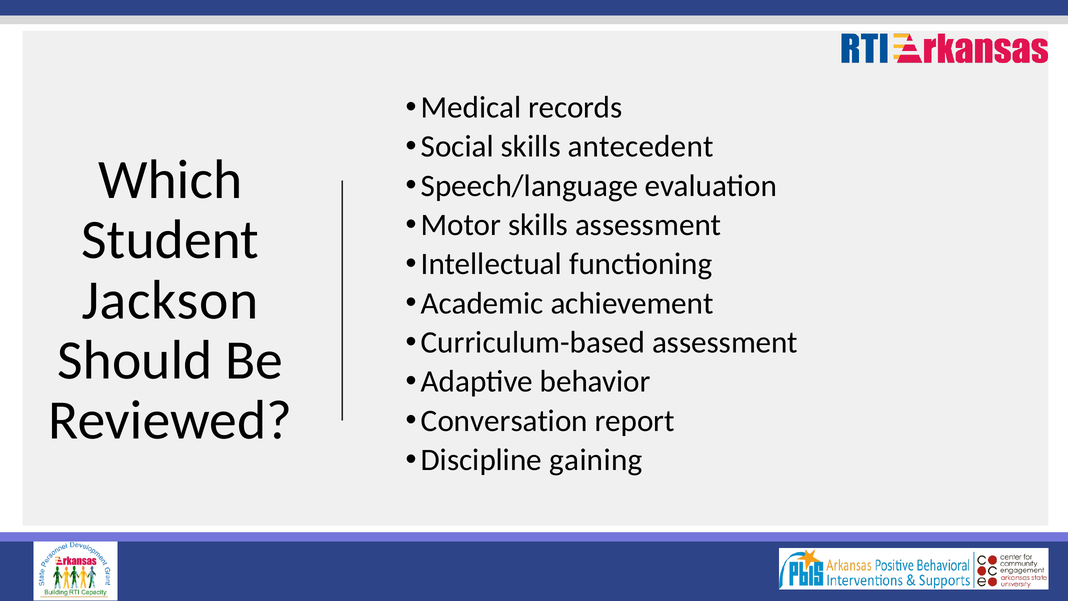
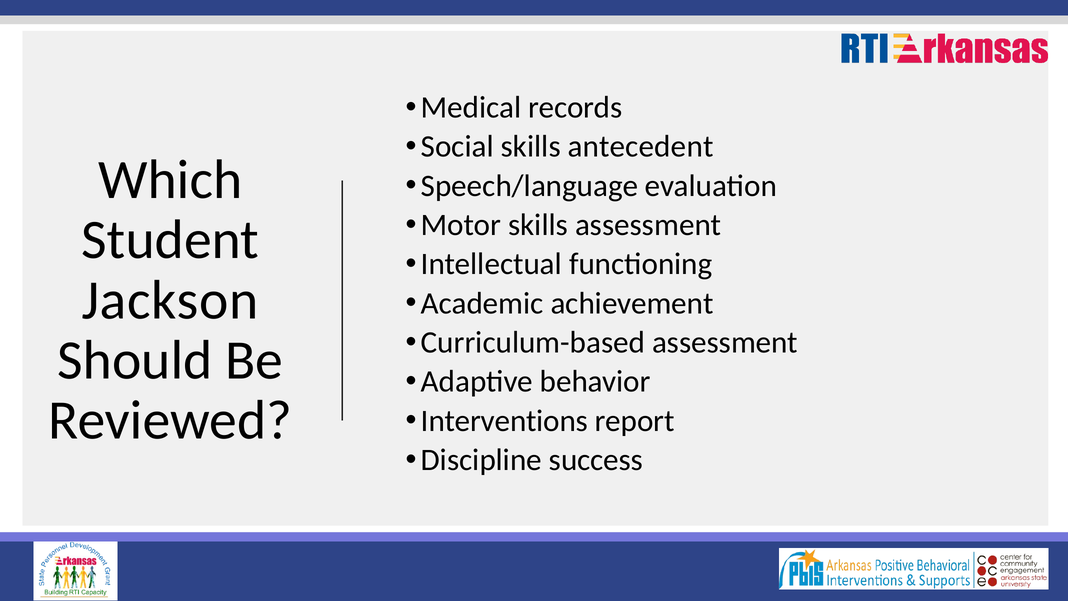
Conversation: Conversation -> Interventions (504, 421)
gaining: gaining -> success (596, 460)
